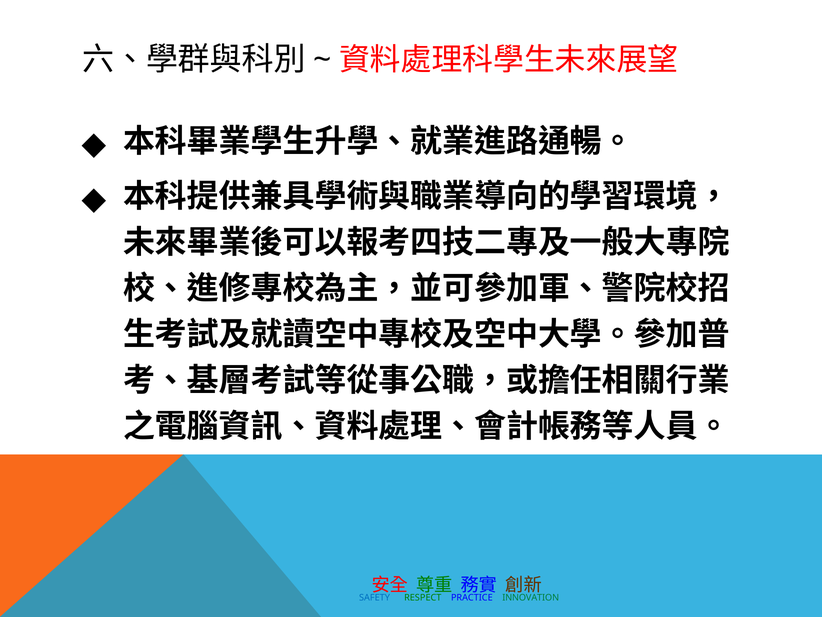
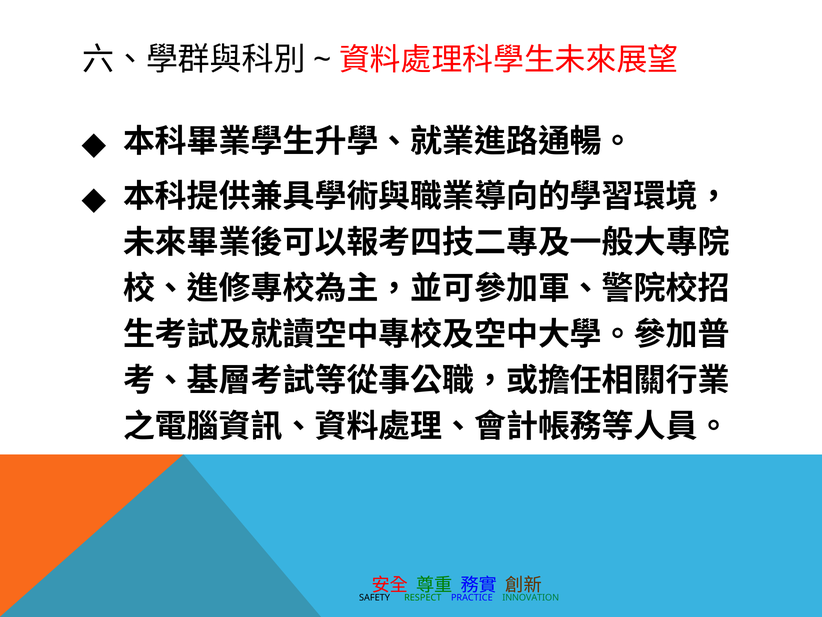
SAFETY colour: blue -> black (375, 597)
